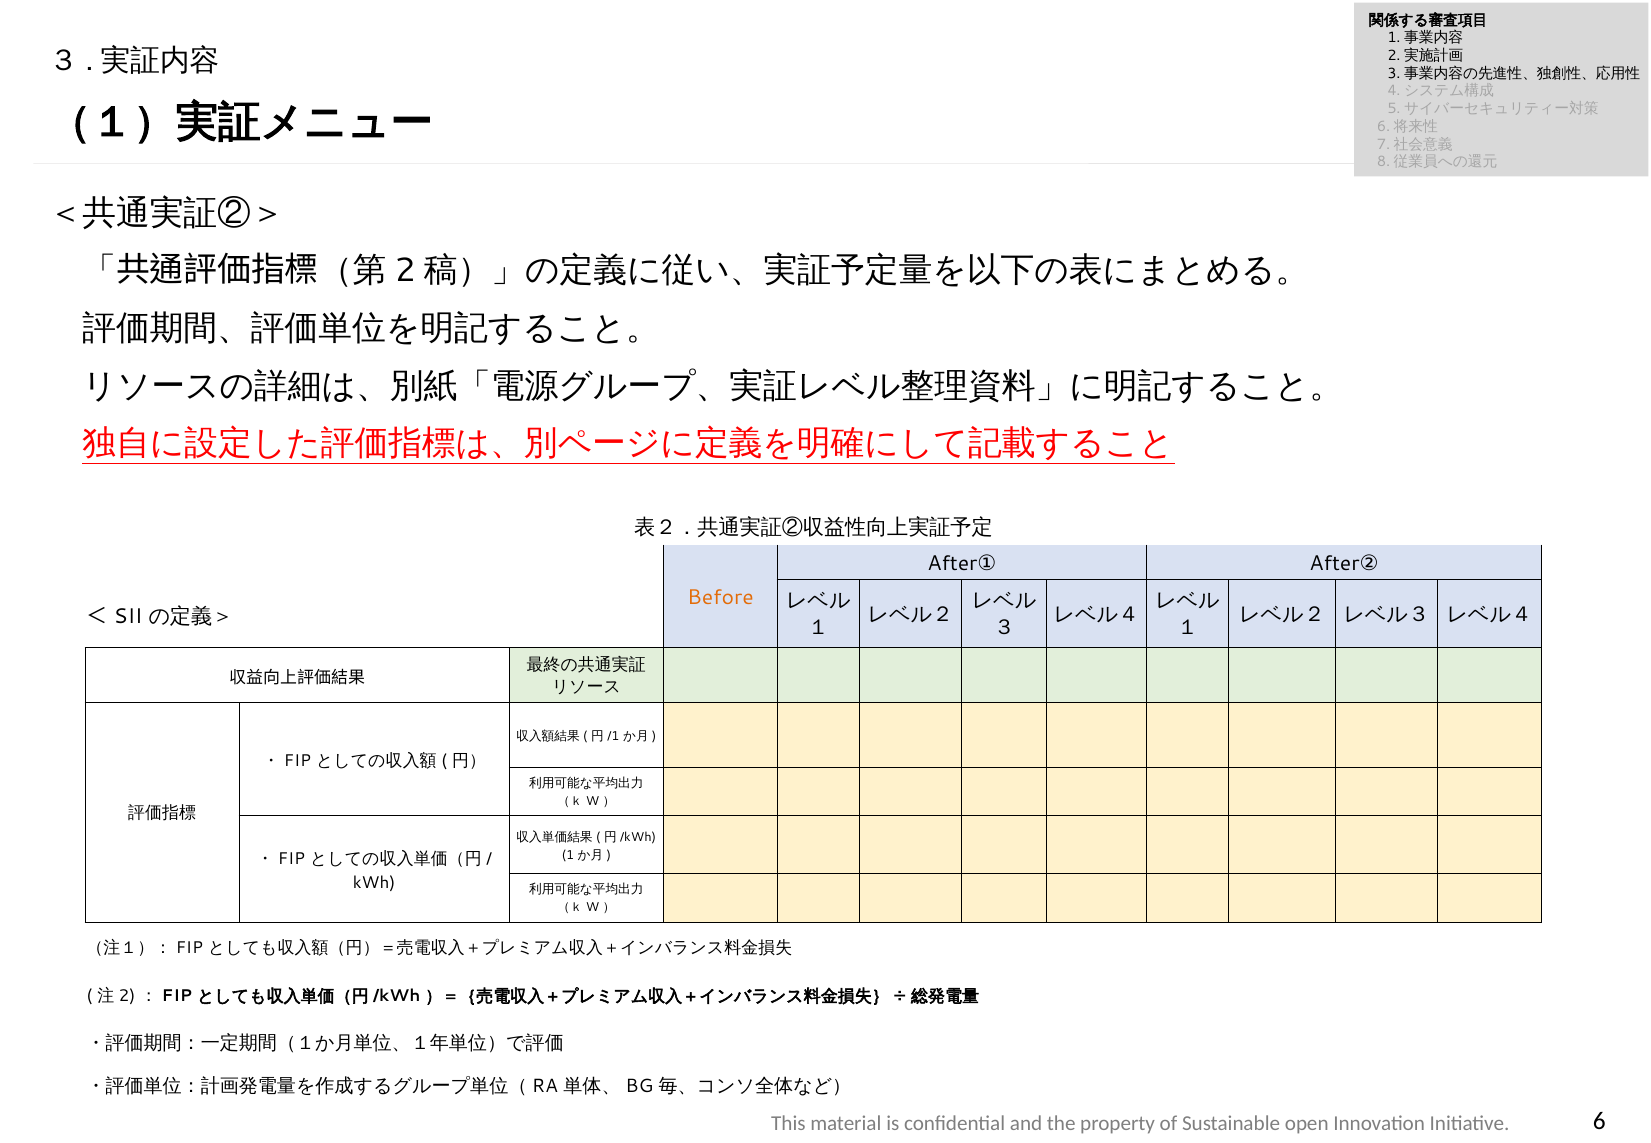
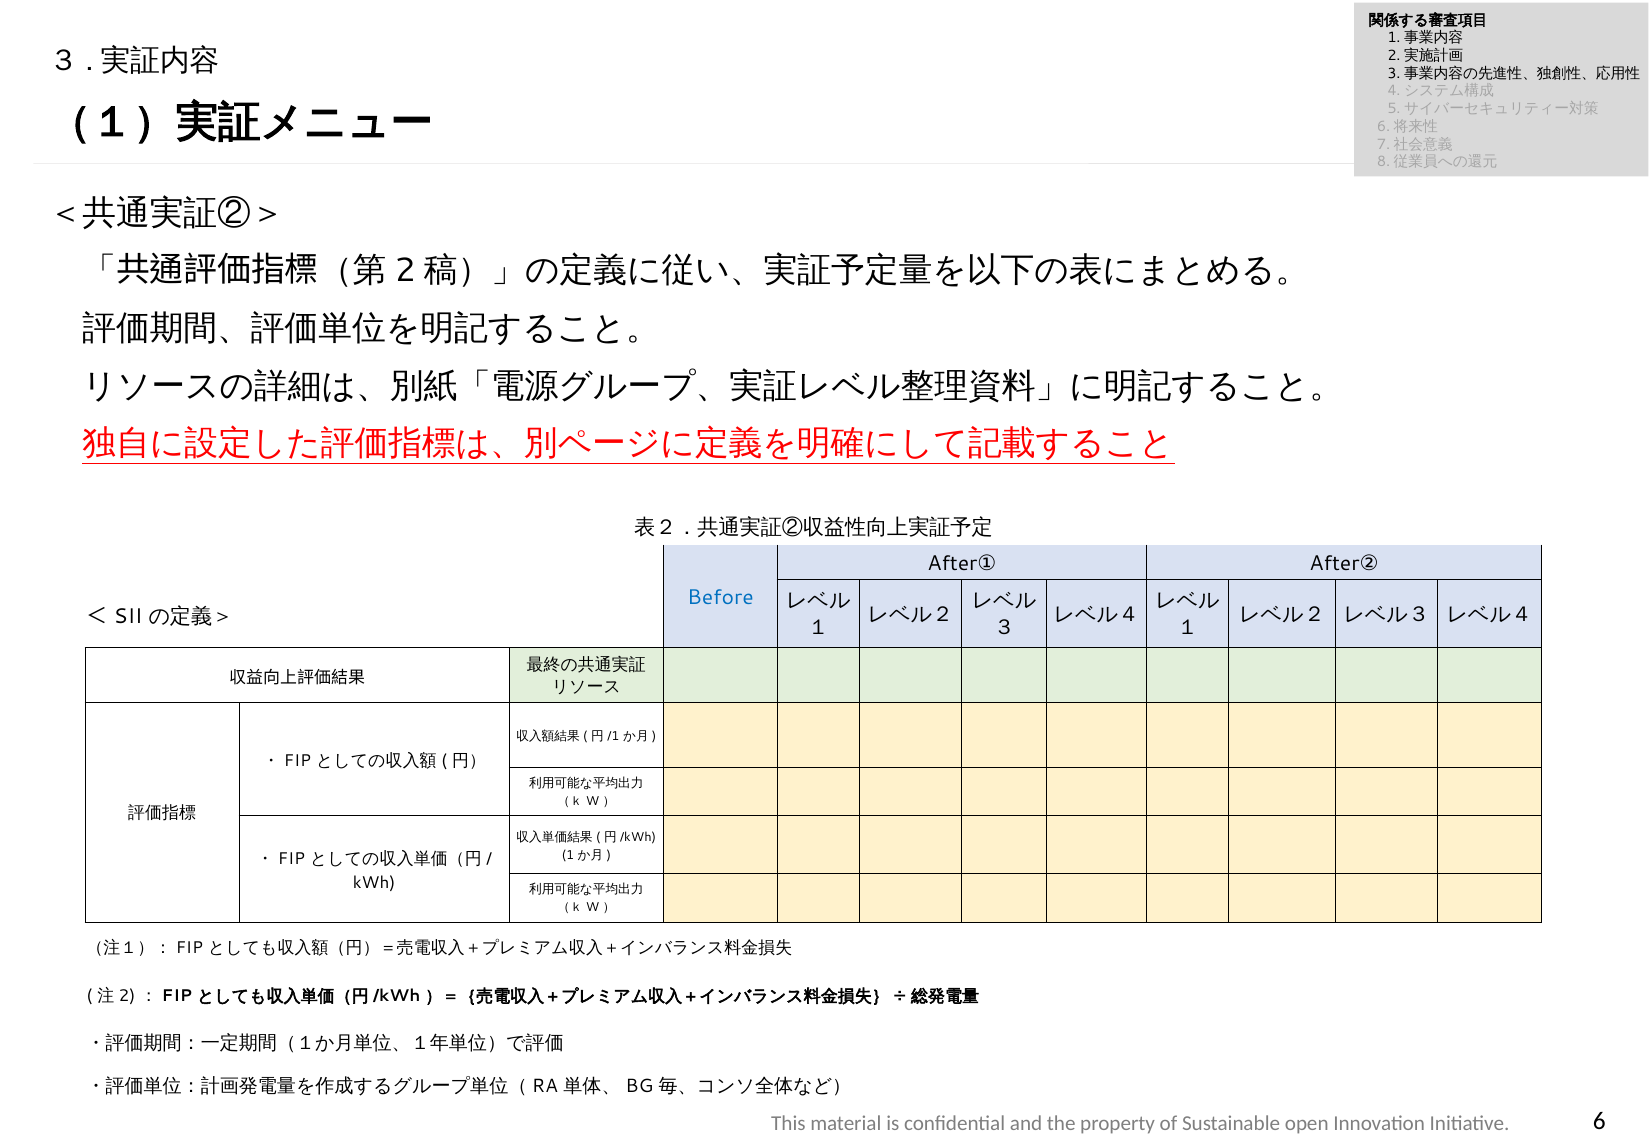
Before colour: orange -> blue (720, 598)
